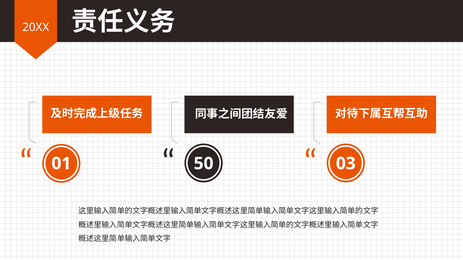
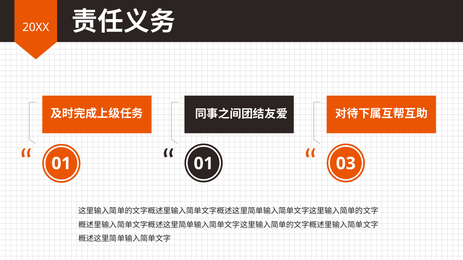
01 50: 50 -> 01 (204, 164)
